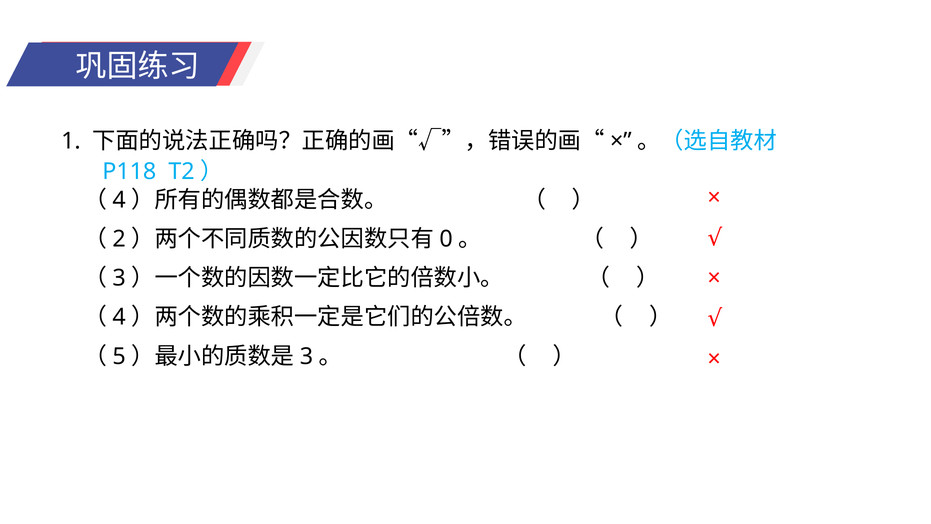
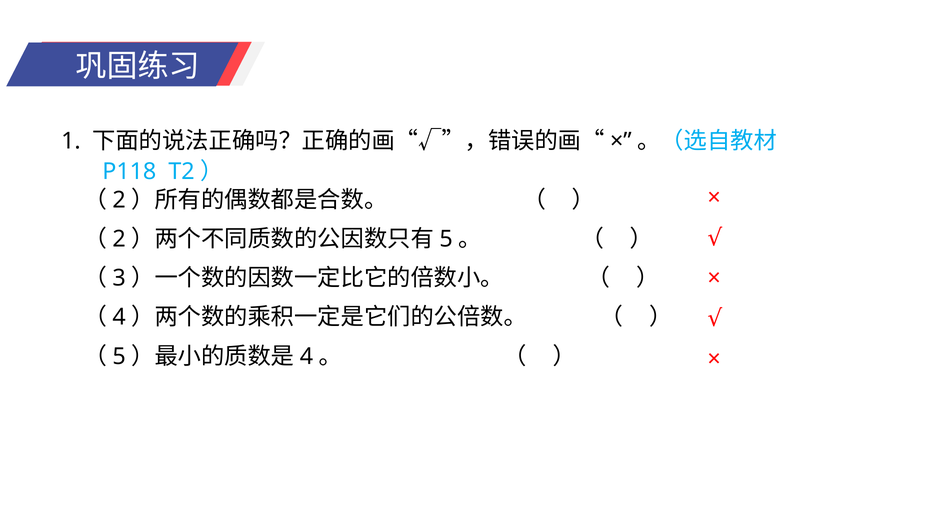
4: 4 -> 2 (119, 200)
0: 0 -> 5 (446, 239)
3: 3 -> 4 (306, 356)
